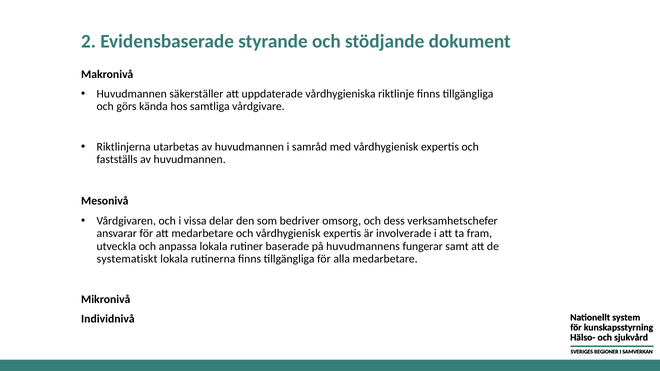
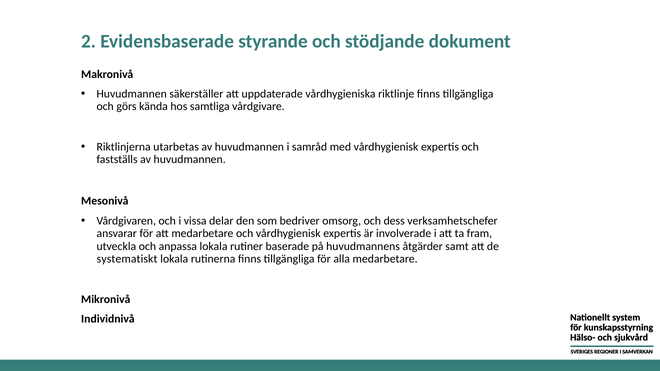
fungerar: fungerar -> åtgärder (423, 246)
